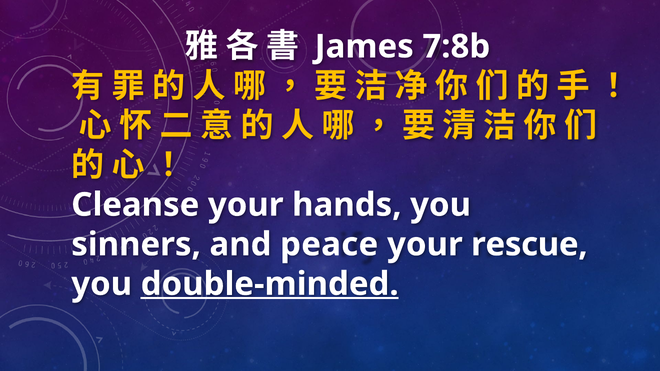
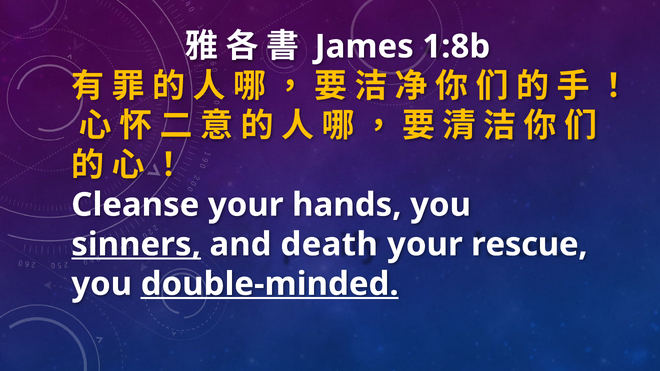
7:8b: 7:8b -> 1:8b (456, 47)
sinners underline: none -> present (136, 245)
peace: peace -> death (329, 245)
